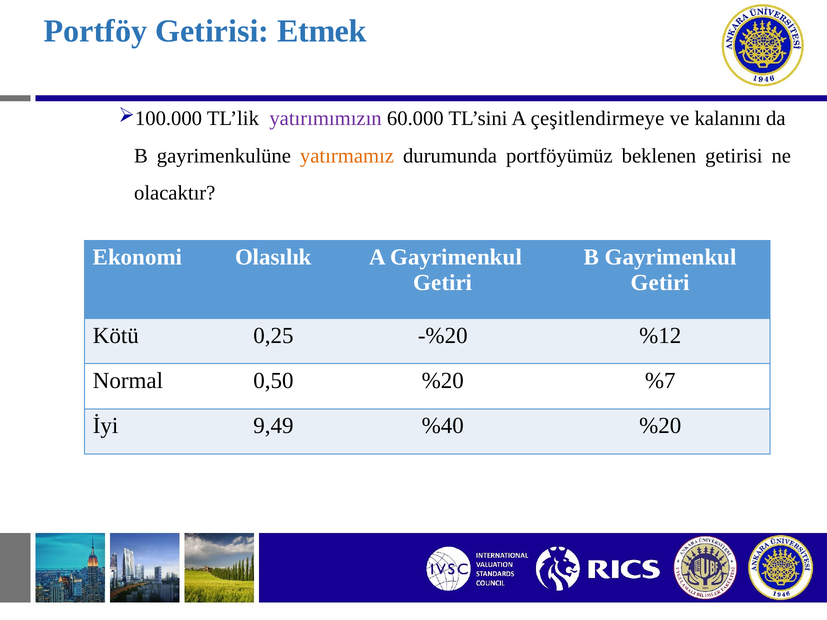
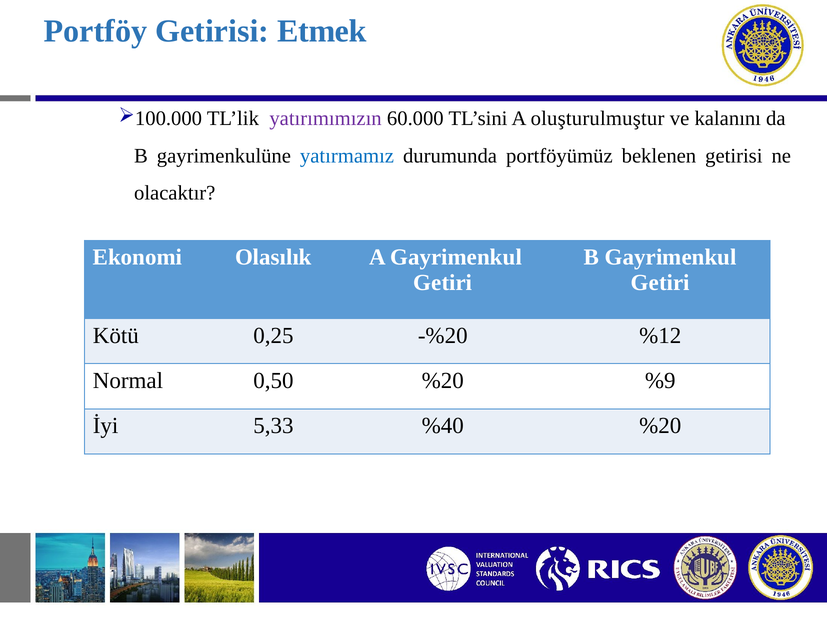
çeşitlendirmeye: çeşitlendirmeye -> oluşturulmuştur (598, 119)
yatırmamız colour: orange -> blue (347, 156)
%7: %7 -> %9 (660, 381)
9,49: 9,49 -> 5,33 (273, 426)
